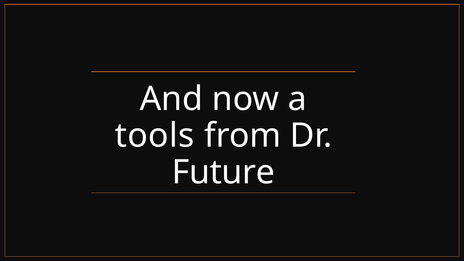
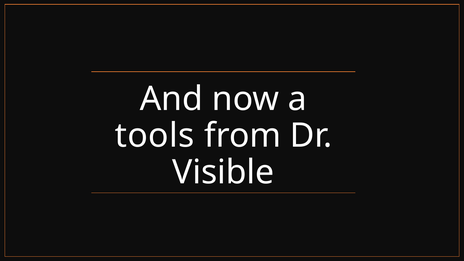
Future: Future -> Visible (223, 172)
